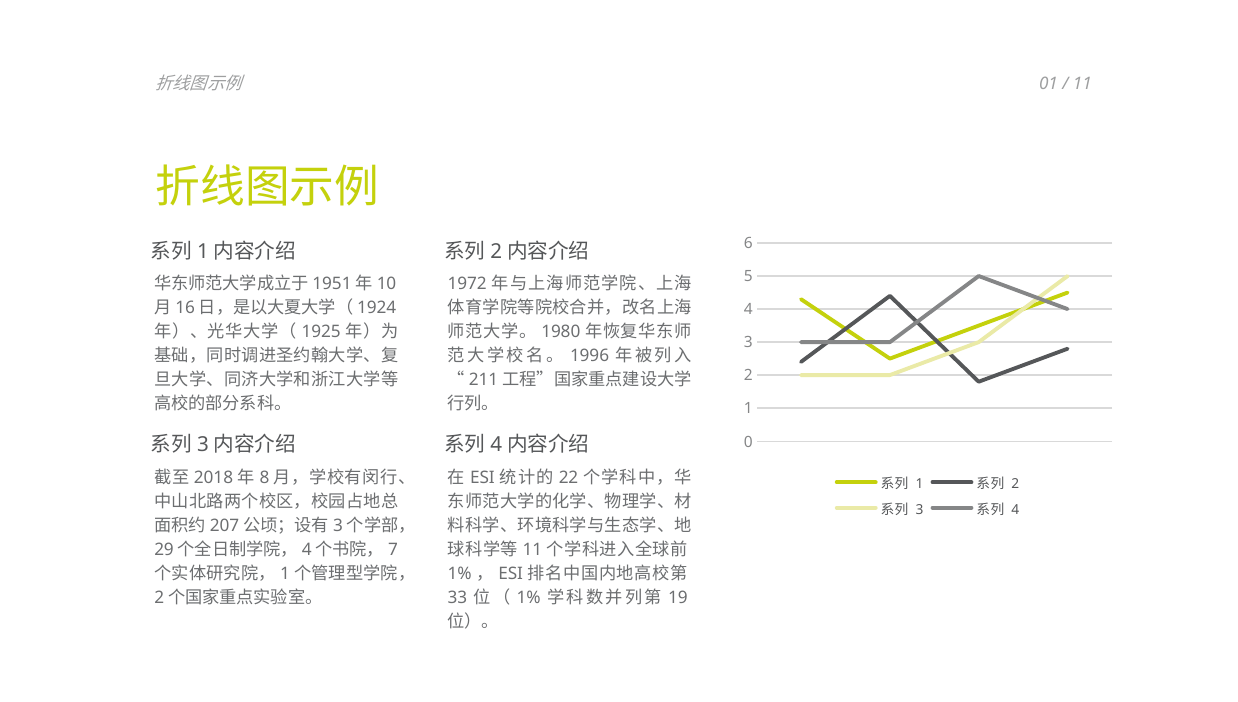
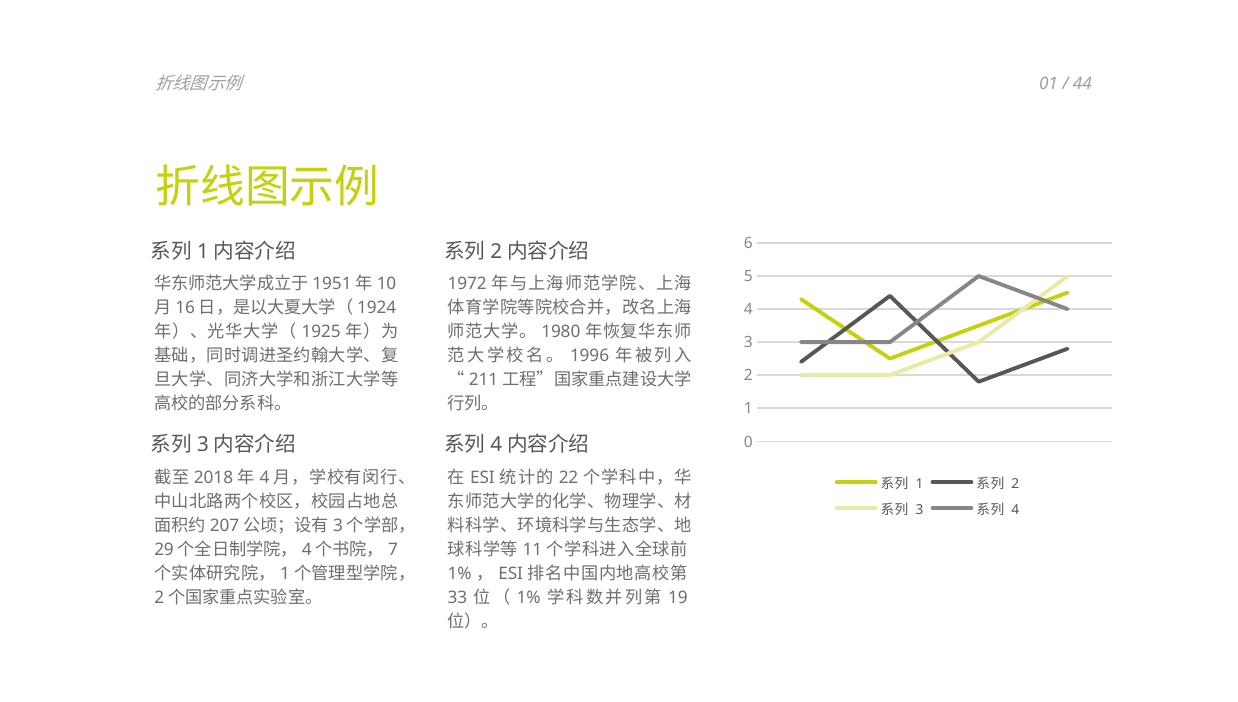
11: 11 -> 44 (1082, 84)
8: 8 -> 4 (264, 478)
